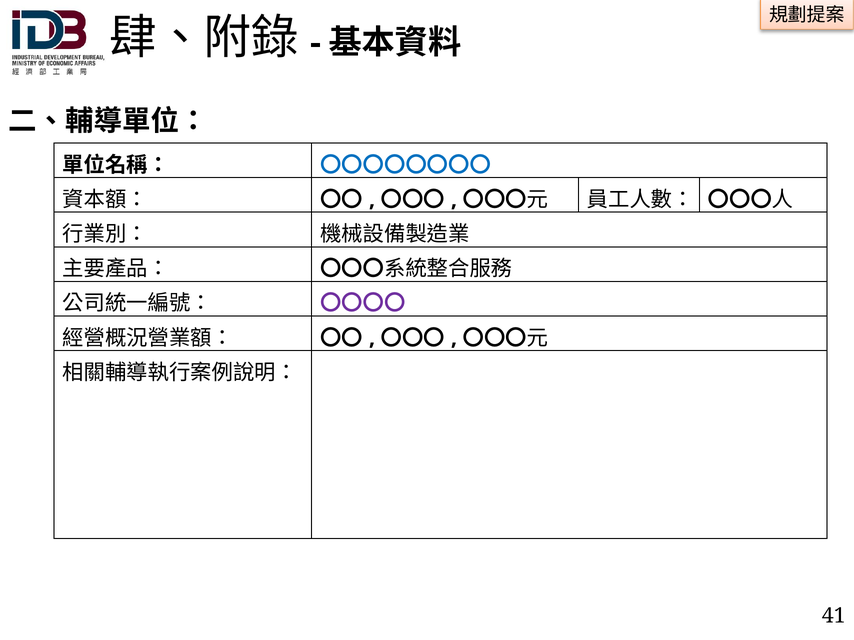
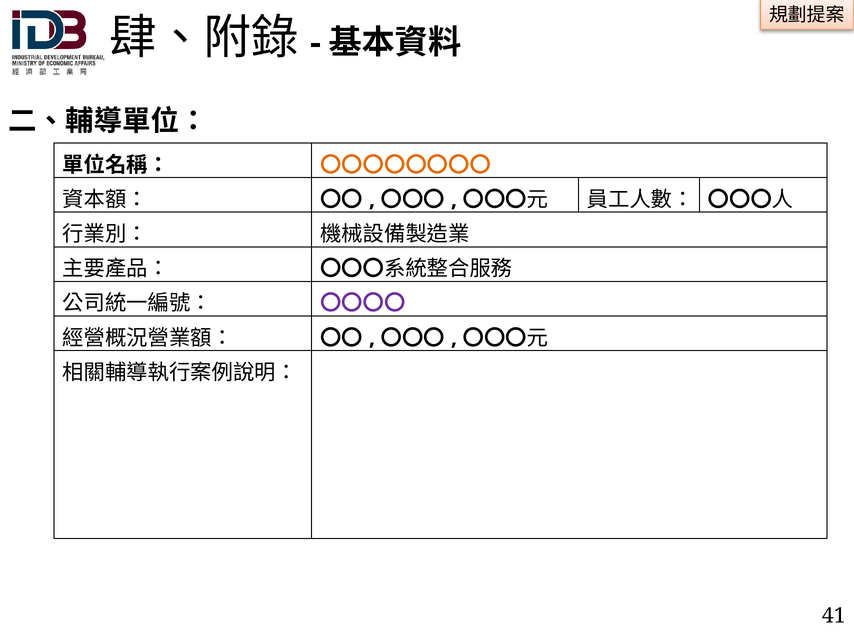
〇〇〇〇〇〇〇〇 colour: blue -> orange (406, 165)
